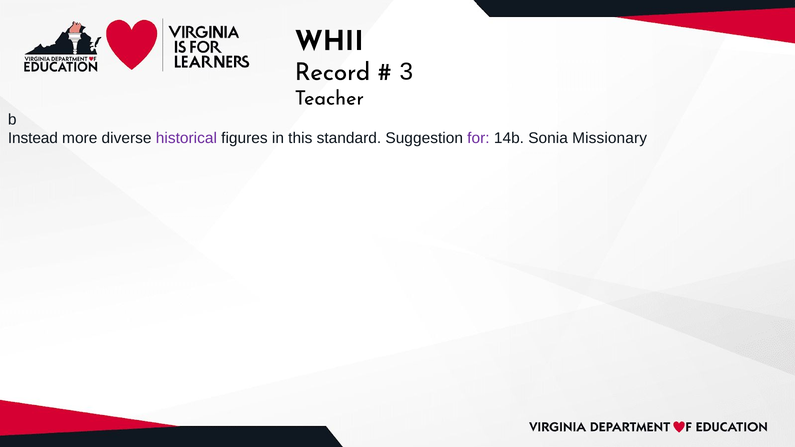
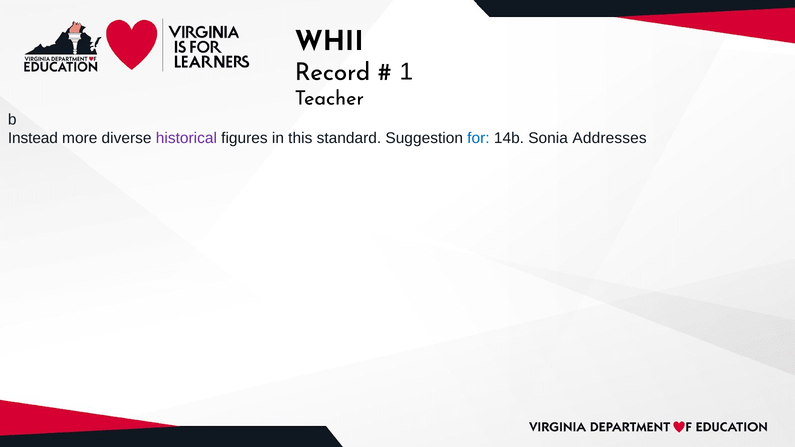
3: 3 -> 1 (406, 72)
for colour: purple -> blue (478, 138)
Missionary: Missionary -> Addresses (610, 138)
